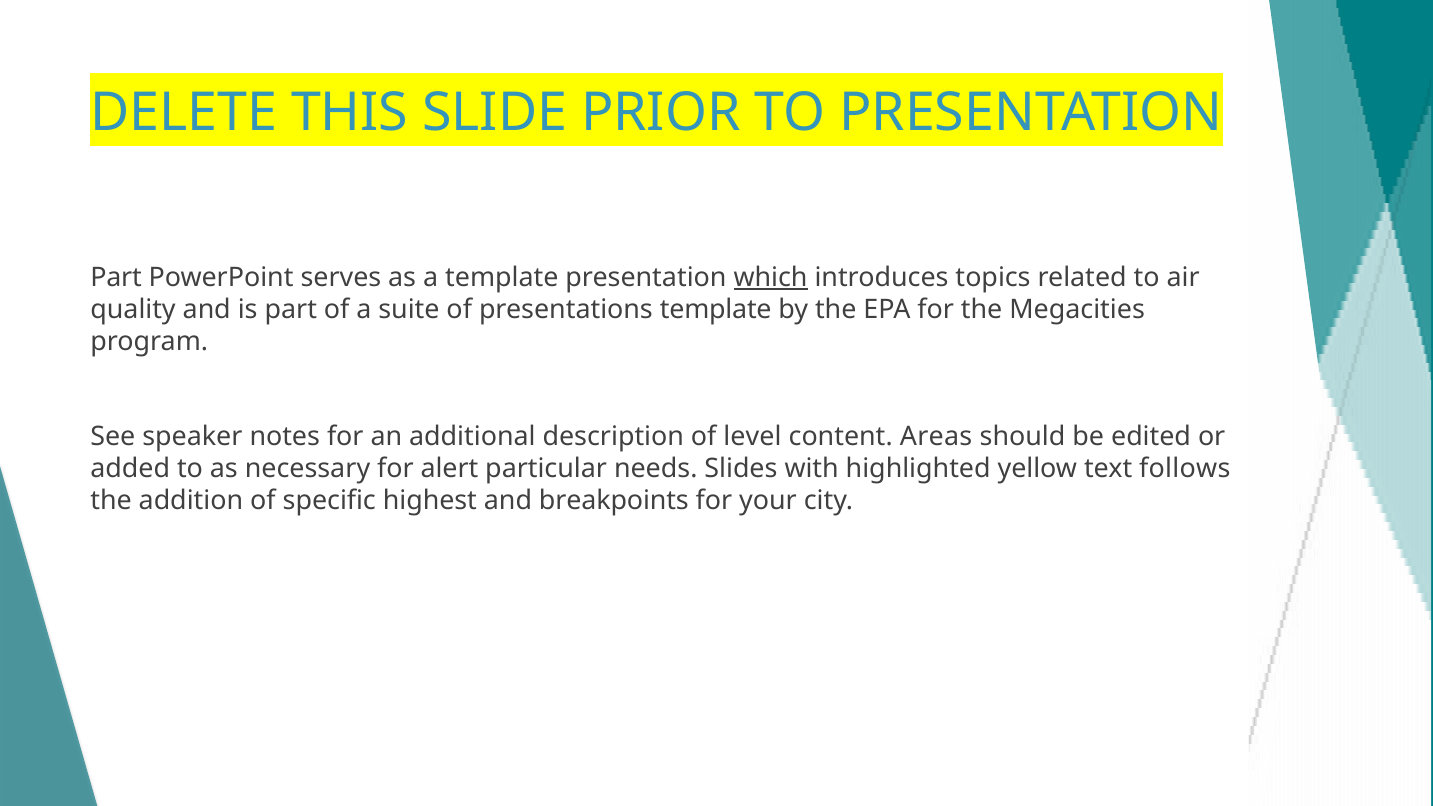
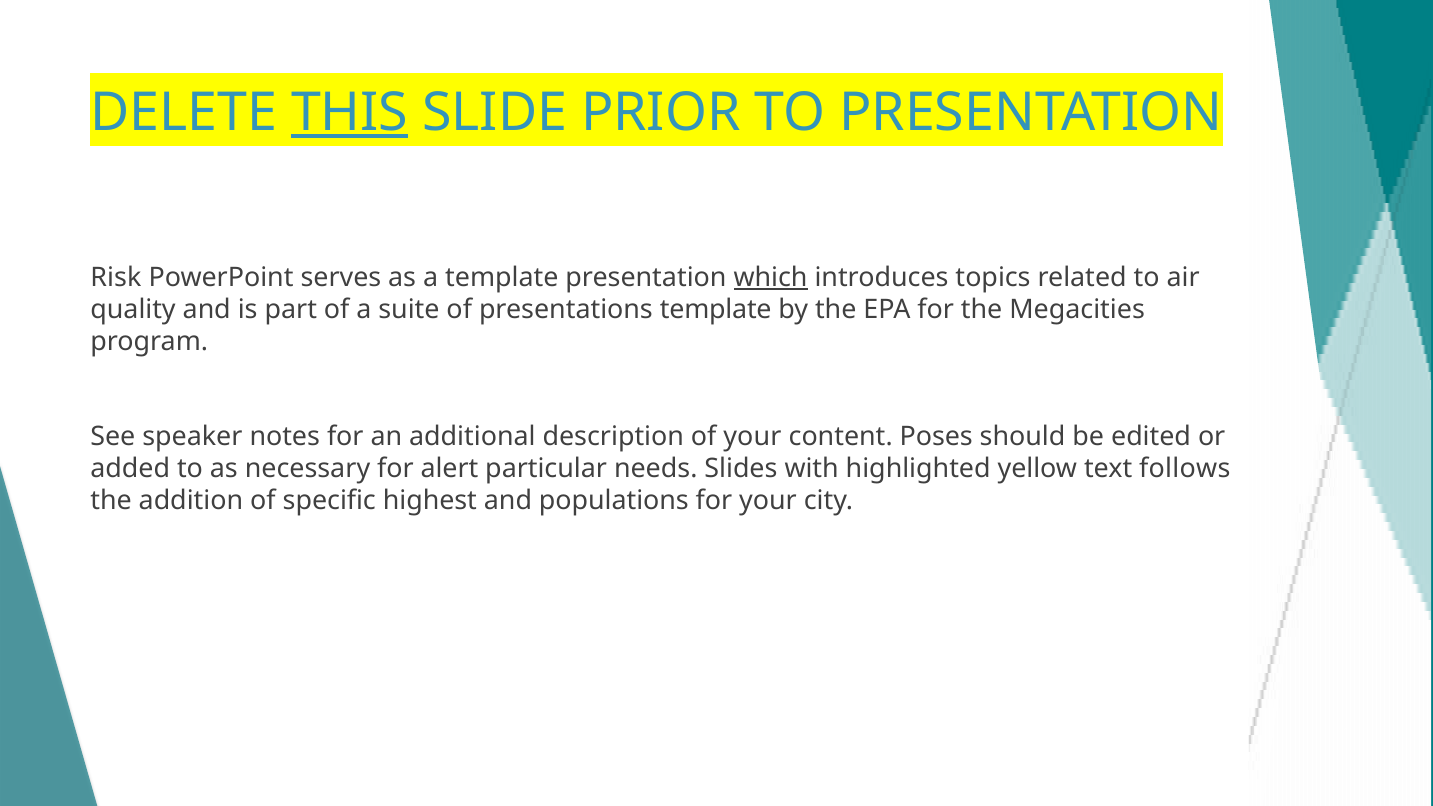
THIS underline: none -> present (350, 113)
Part: Part -> Risk (116, 277)
of level: level -> your (752, 436)
Areas: Areas -> Poses (936, 436)
breakpoints: breakpoints -> populations (614, 501)
